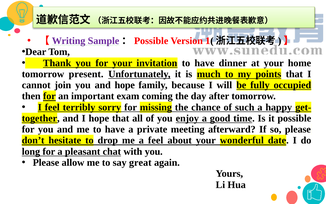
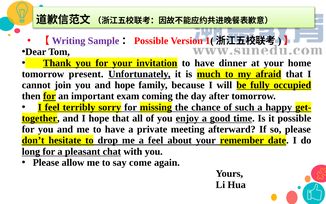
points: points -> afraid (268, 74)
wonderful: wonderful -> remember (242, 140)
great: great -> come (140, 162)
